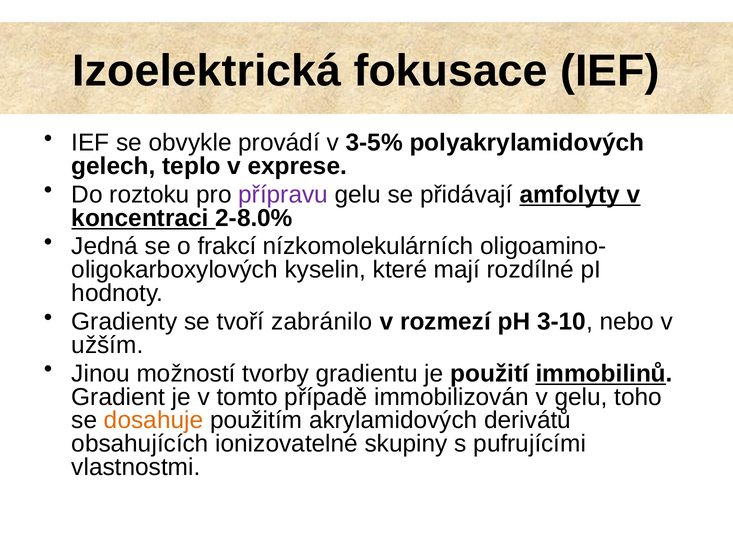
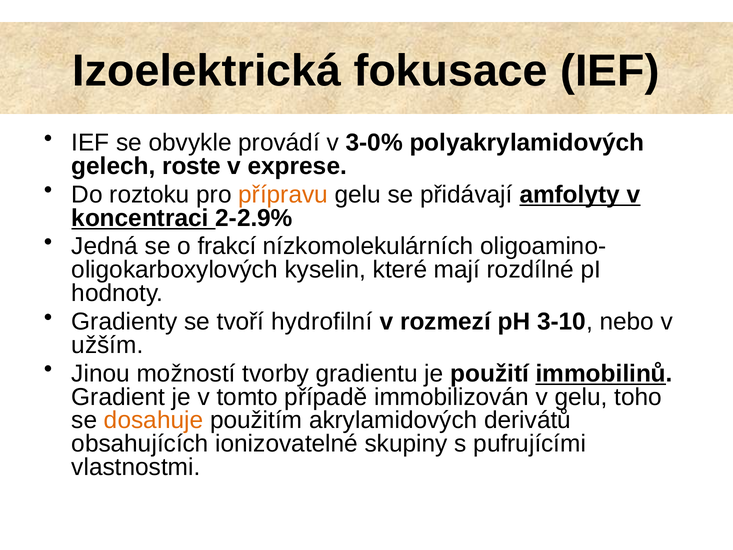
3-5%: 3-5% -> 3-0% (374, 143)
teplo: teplo -> roste (192, 166)
přípravu colour: purple -> orange (283, 194)
2-8.0%: 2-8.0% -> 2-2.9% (254, 218)
zabránilo: zabránilo -> hydrofilní (322, 321)
